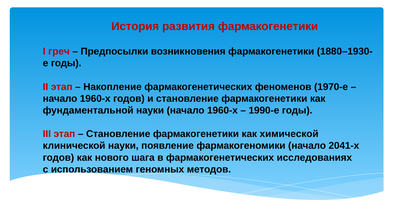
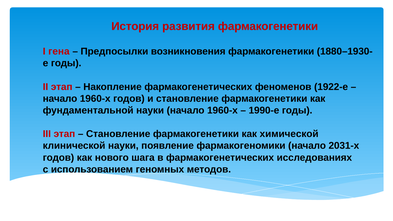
греч: греч -> гена (59, 51)
1970-е: 1970-е -> 1922-е (331, 87)
2041-х: 2041-х -> 2031-х (344, 146)
